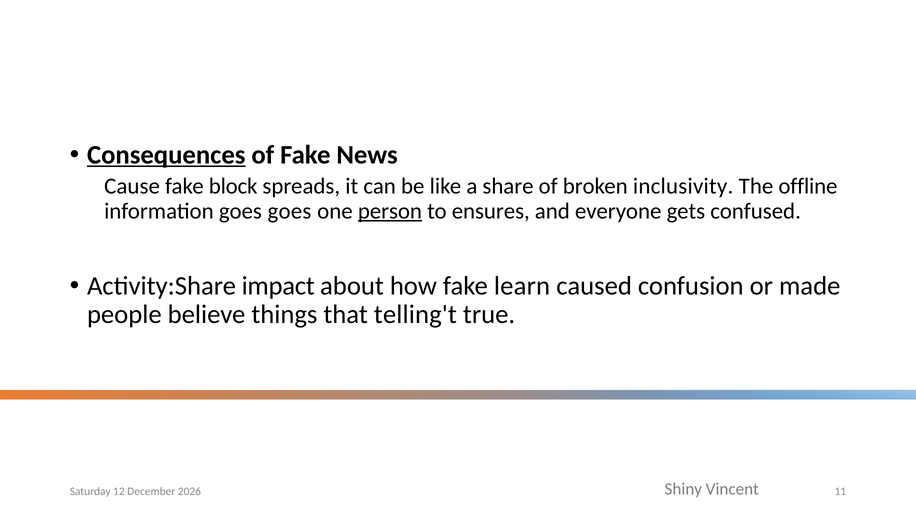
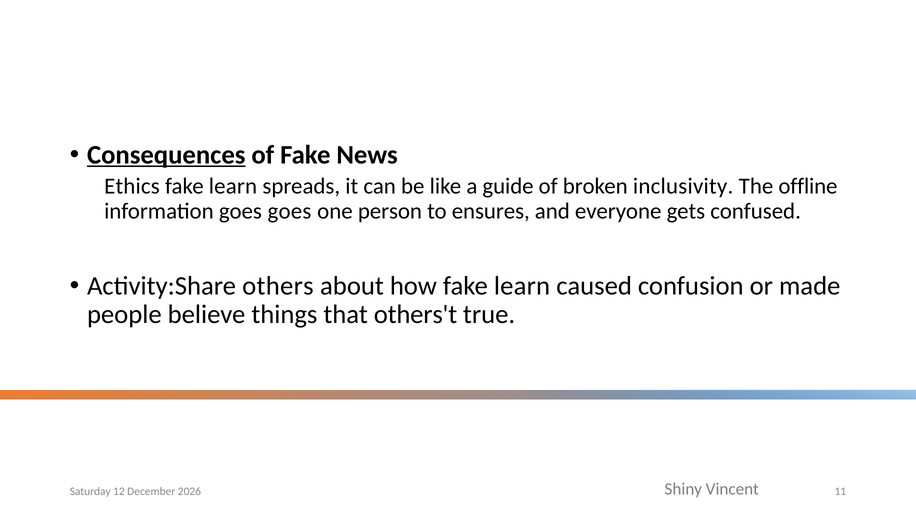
Cause: Cause -> Ethics (132, 186)
block: block -> learn (233, 186)
share: share -> guide (508, 186)
person underline: present -> none (390, 211)
impact: impact -> others (278, 286)
telling't: telling't -> others't (416, 315)
